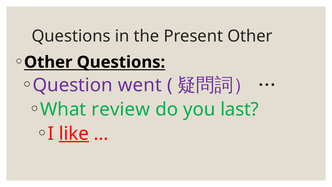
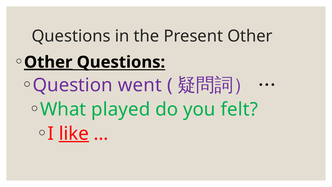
Other underline: none -> present (48, 62)
review: review -> played (121, 109)
last: last -> felt (239, 109)
